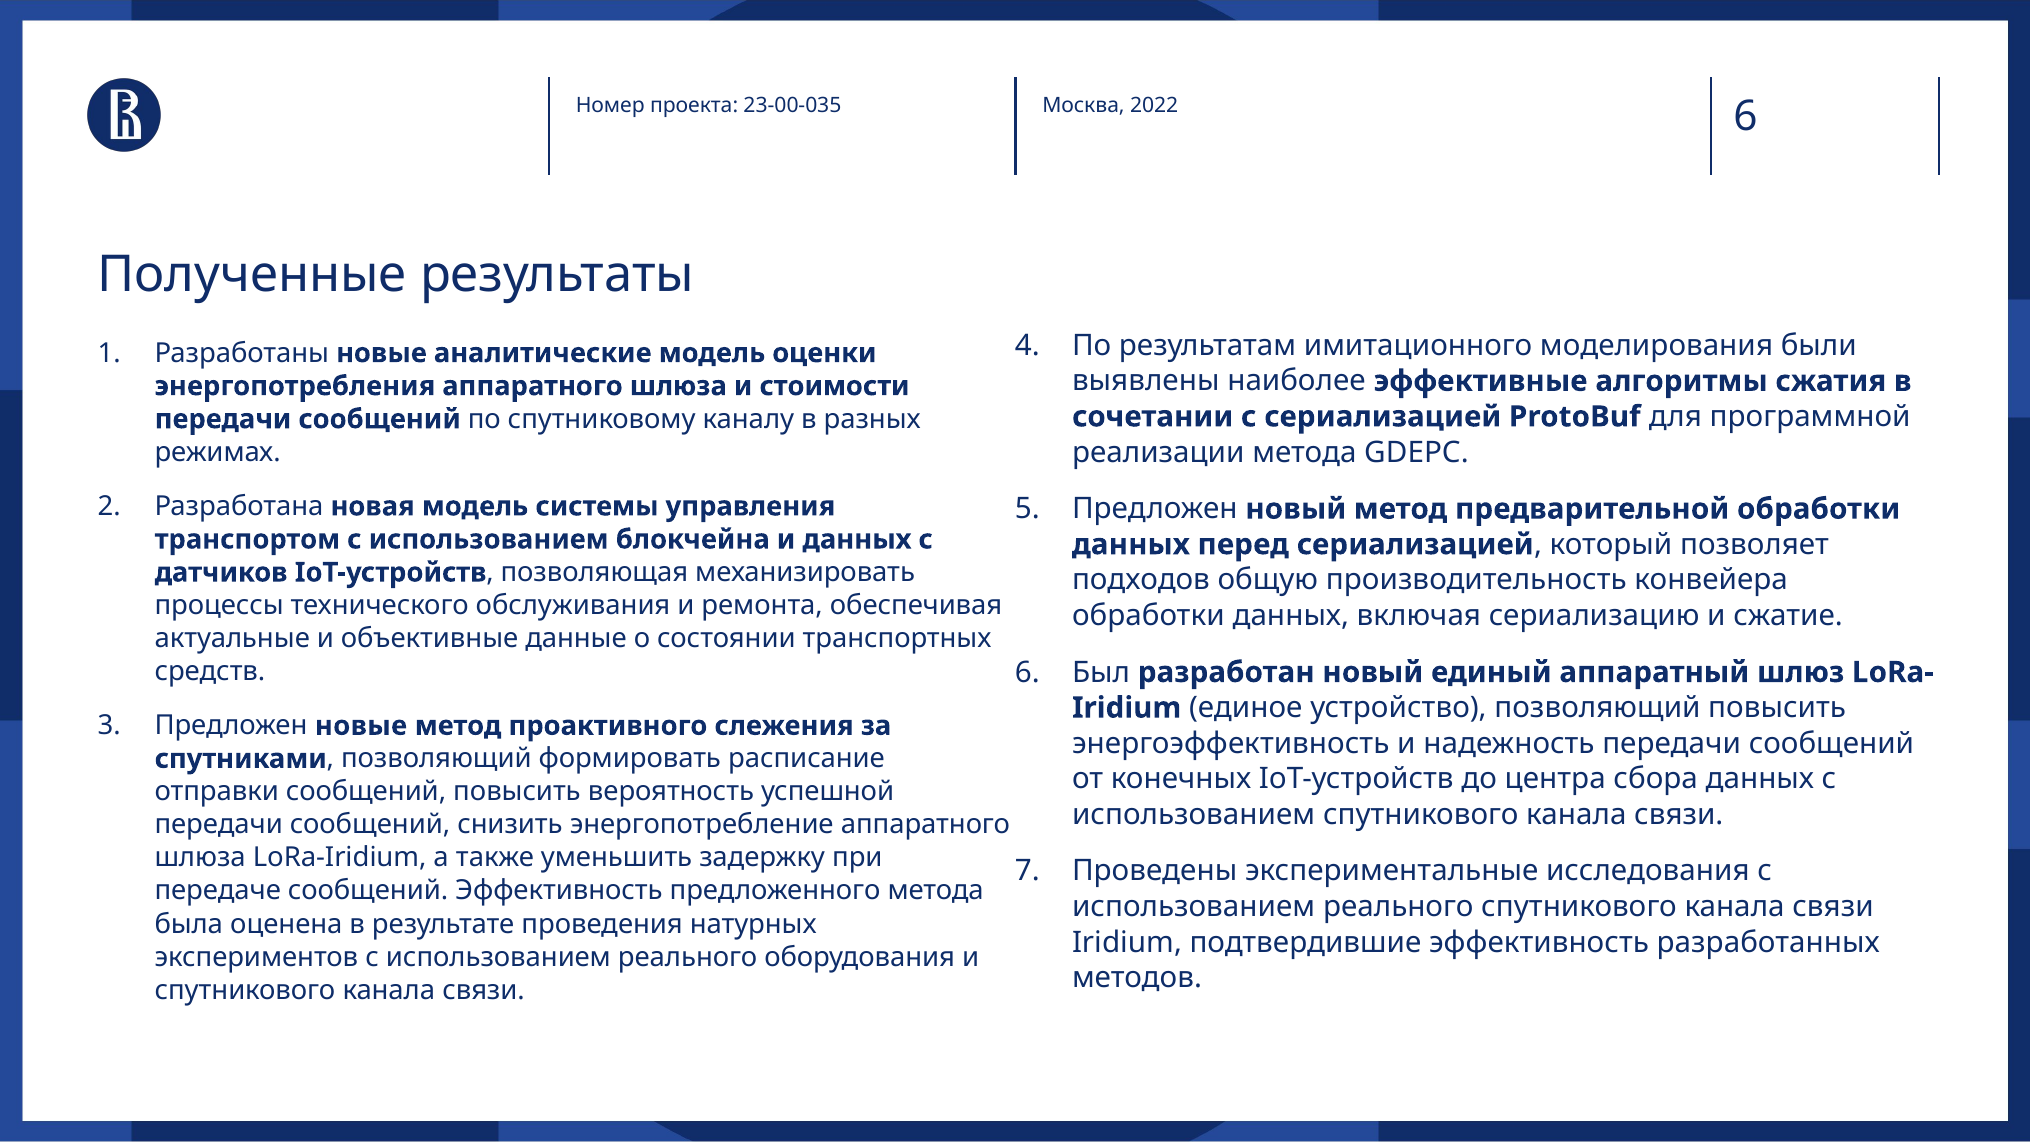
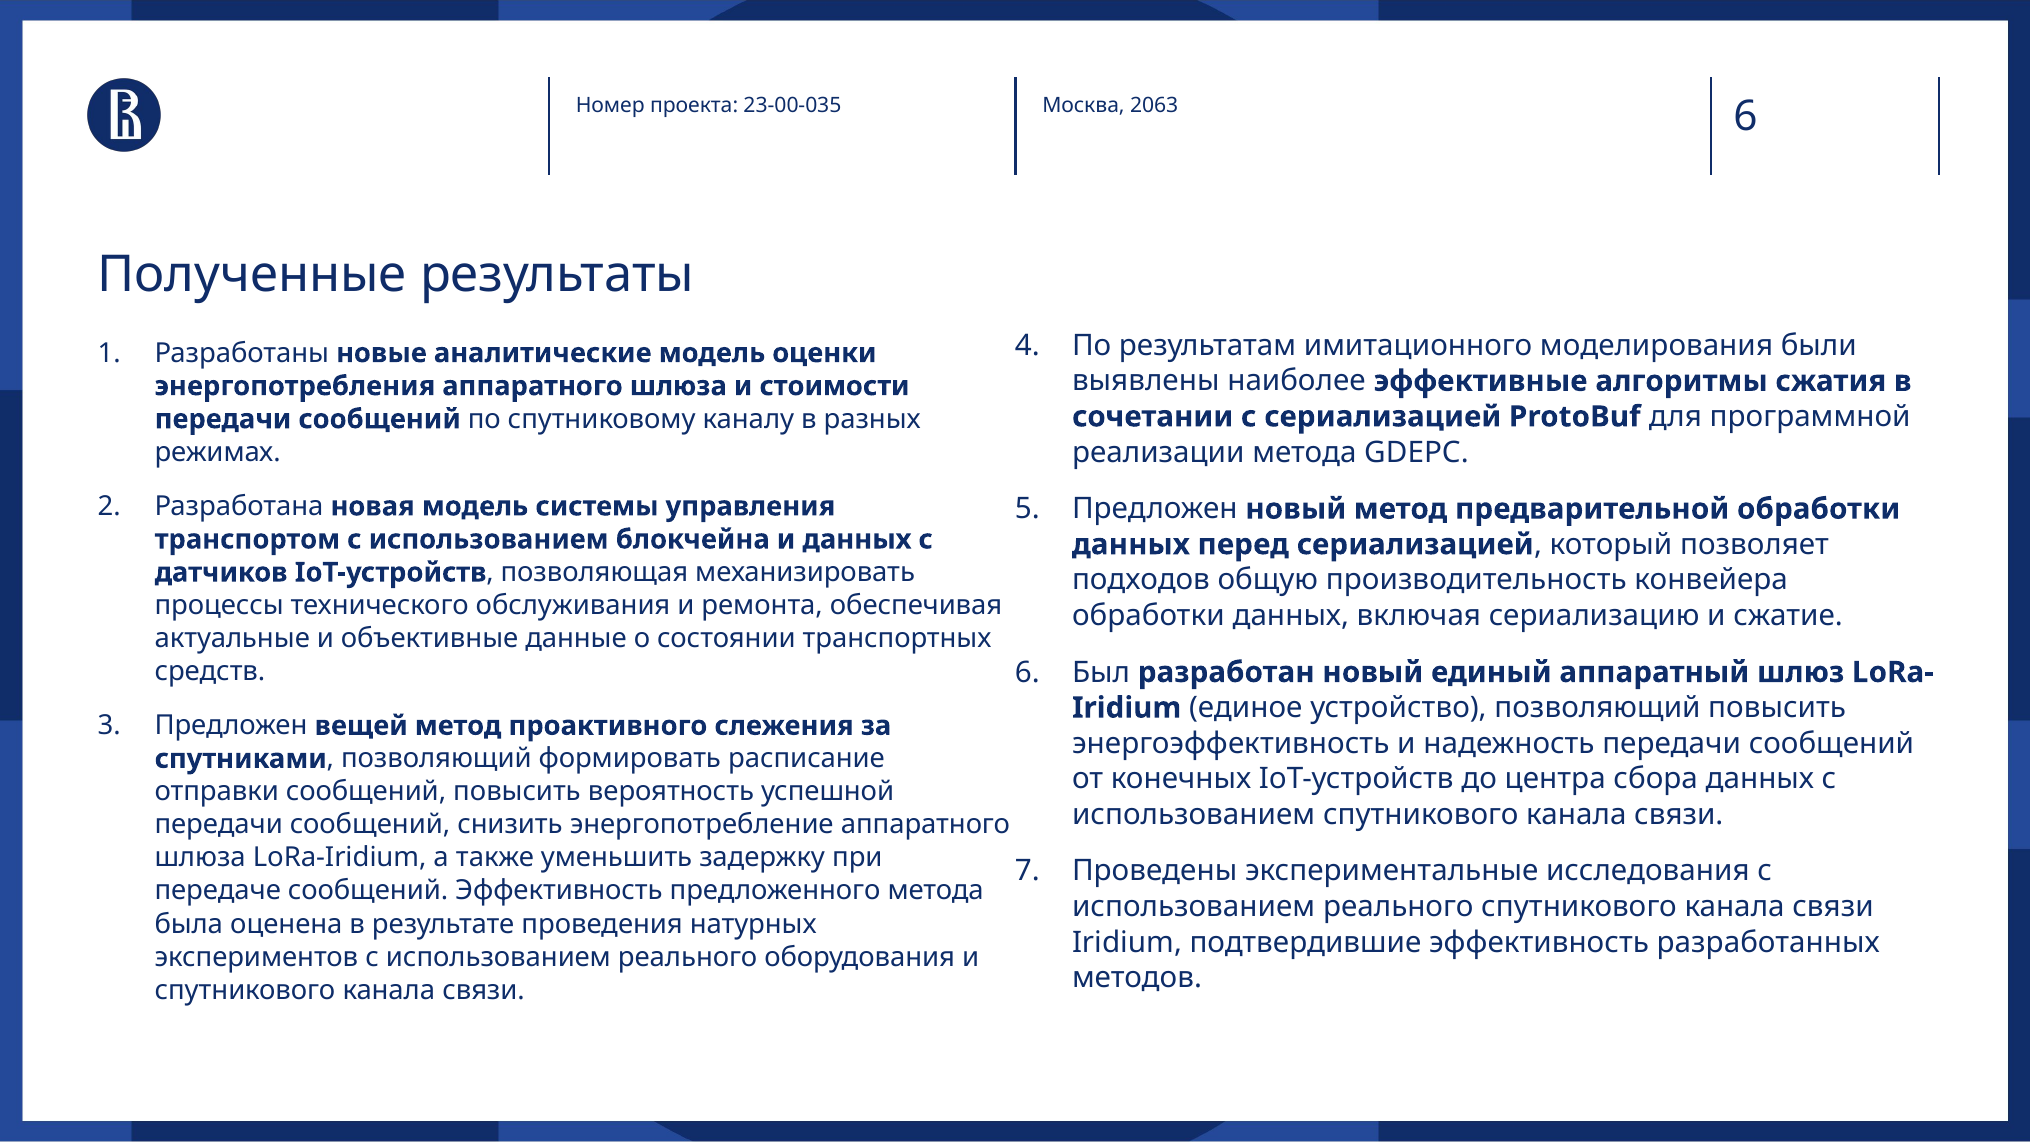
2022: 2022 -> 2063 (1154, 106)
Предложен новые: новые -> вещей (361, 726)
